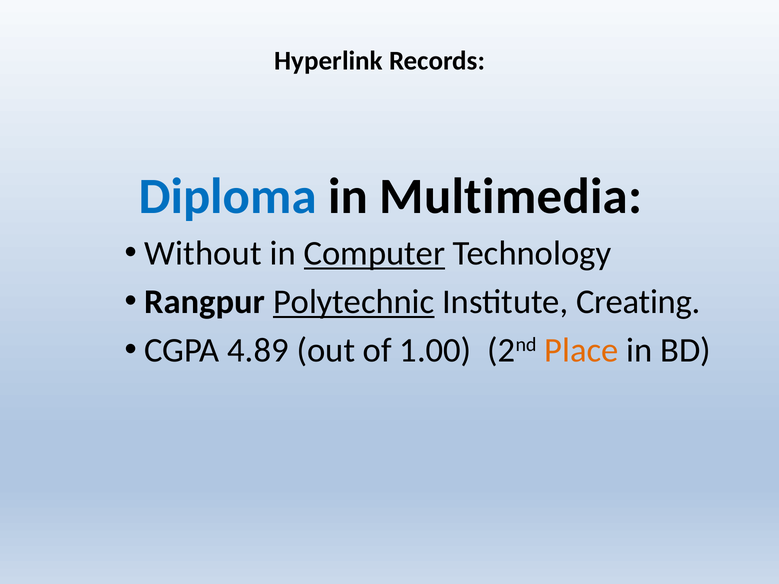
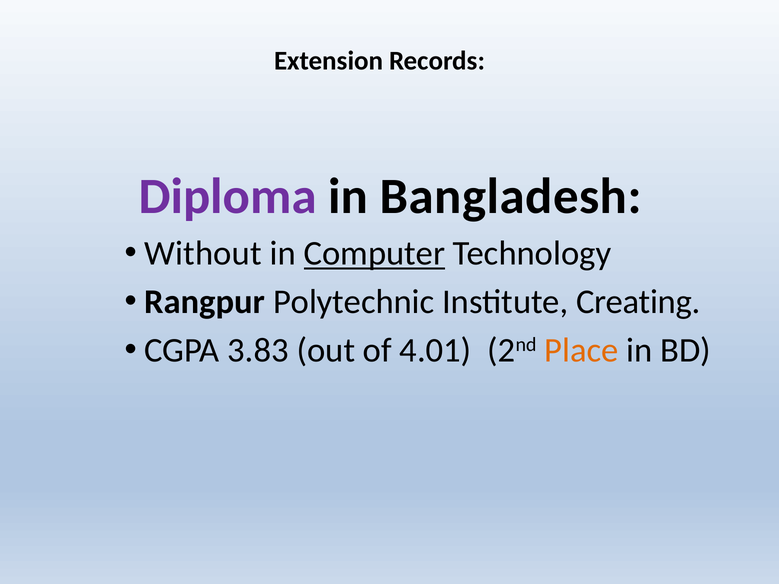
Hyperlink: Hyperlink -> Extension (329, 61)
Diploma colour: blue -> purple (228, 197)
Multimedia: Multimedia -> Bangladesh (511, 197)
Polytechnic underline: present -> none (354, 302)
4.89: 4.89 -> 3.83 (258, 351)
1.00: 1.00 -> 4.01 (435, 351)
